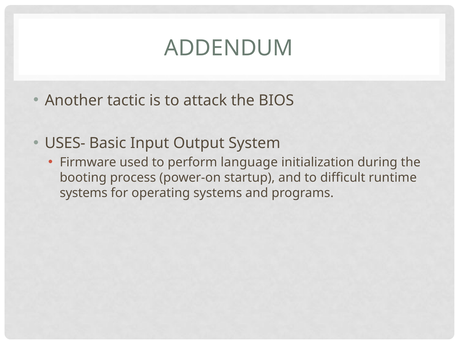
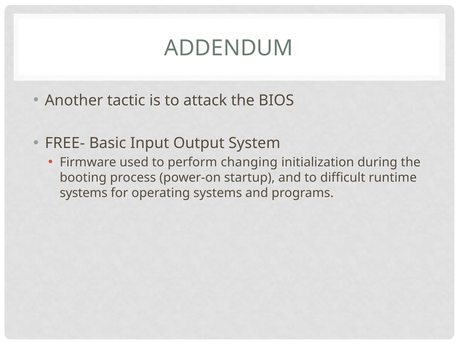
USES-: USES- -> FREE- (65, 143)
language: language -> changing (249, 163)
